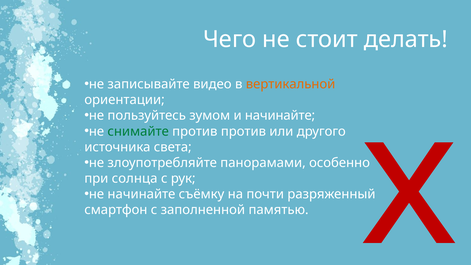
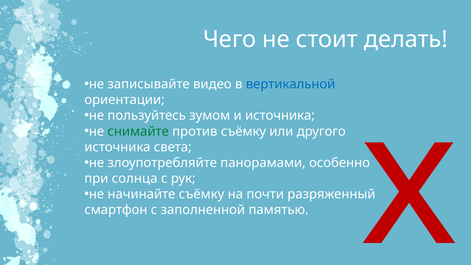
вертикальной colour: orange -> blue (291, 84)
и начинайте: начинайте -> источника (280, 116)
против против: против -> съёмку (243, 131)
